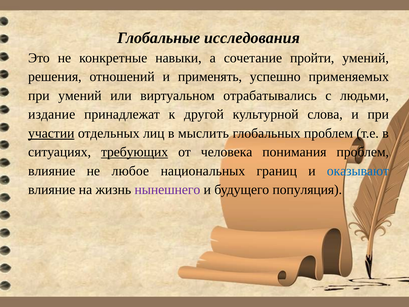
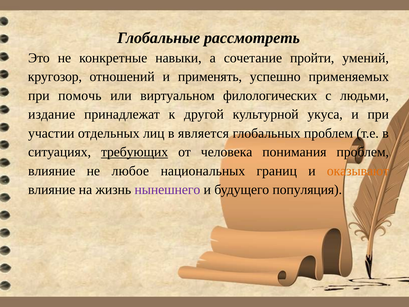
исследования: исследования -> рассмотреть (252, 38)
решения: решения -> кругозор (55, 77)
при умений: умений -> помочь (80, 96)
отрабатывались: отрабатывались -> филологических (270, 96)
слова: слова -> укуса (325, 114)
участии underline: present -> none (51, 133)
мыслить: мыслить -> является (203, 133)
оказывают colour: blue -> orange (358, 171)
